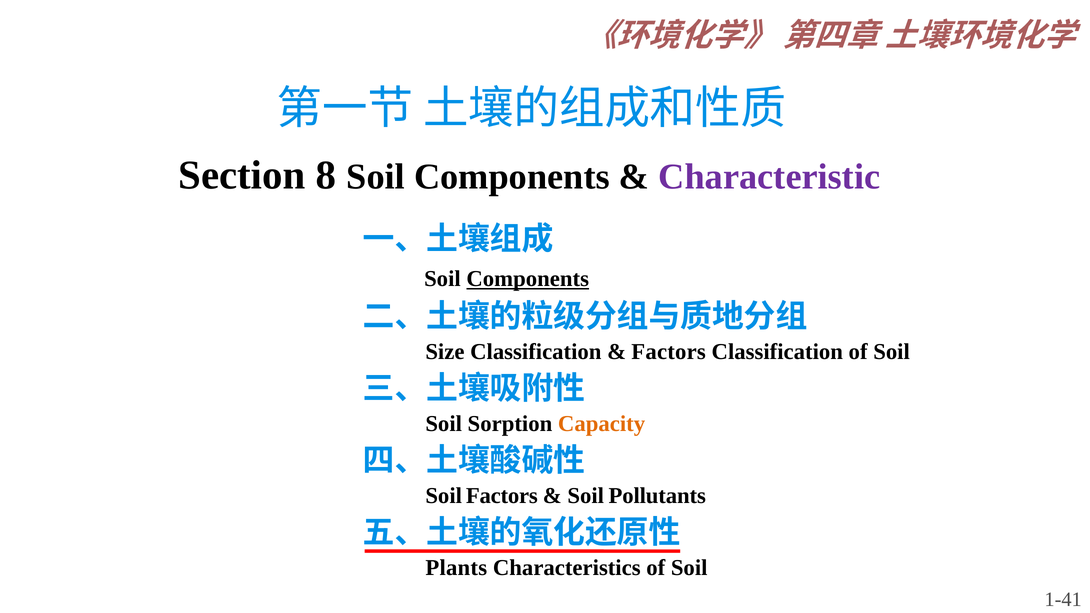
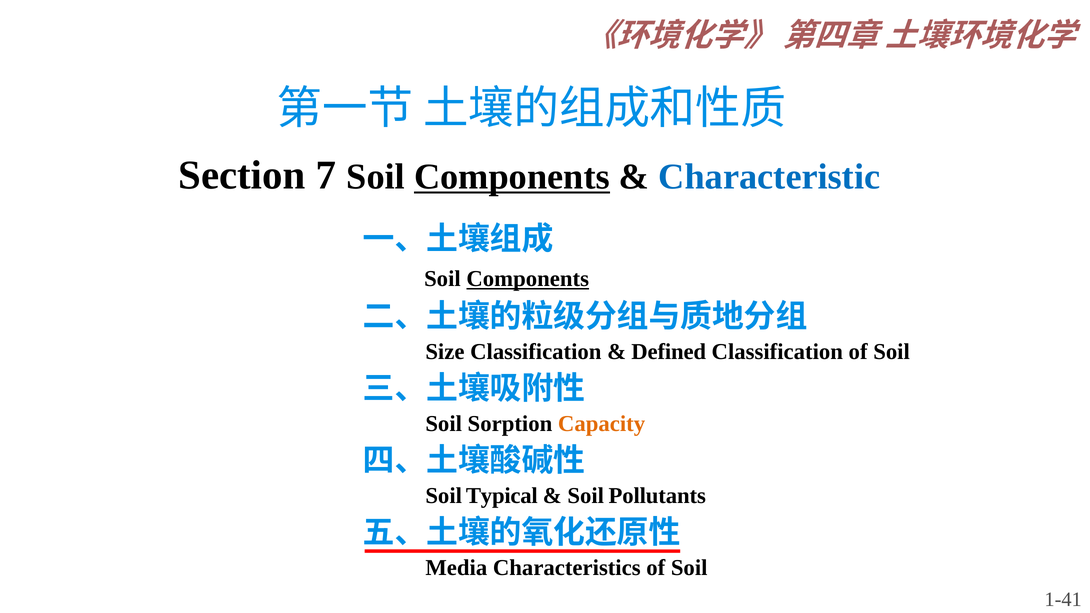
8: 8 -> 7 (326, 175)
Components underline: none -> present (512, 177)
Characteristic colour: purple -> blue (769, 177)
Factors: Factors -> Defined (669, 352)
Soil Factors: Factors -> Typical (502, 496)
Plants: Plants -> Media (456, 568)
